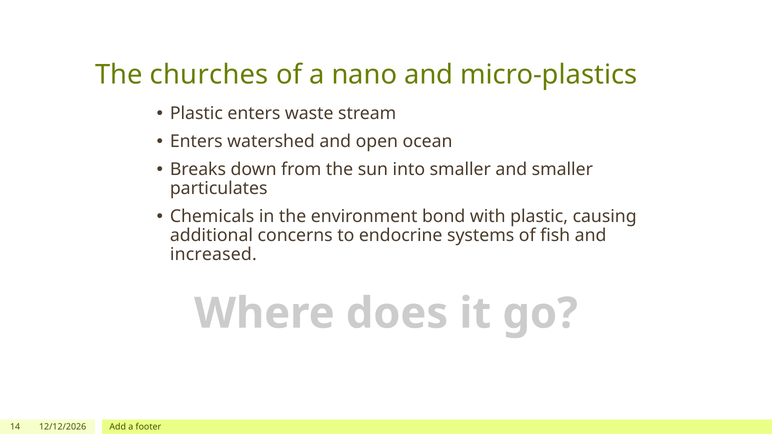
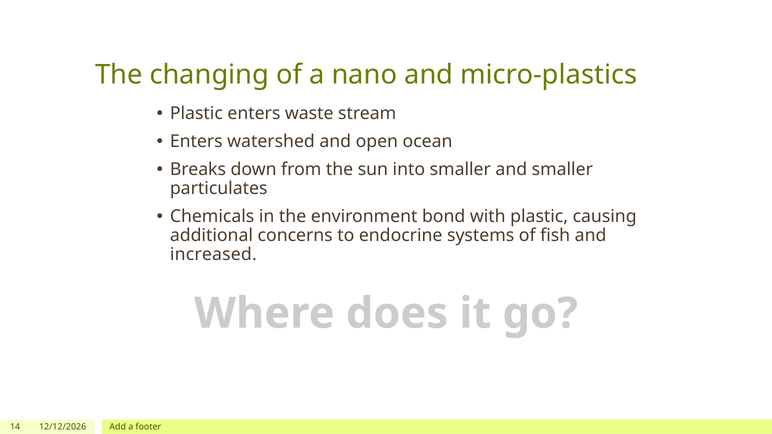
churches: churches -> changing (209, 75)
